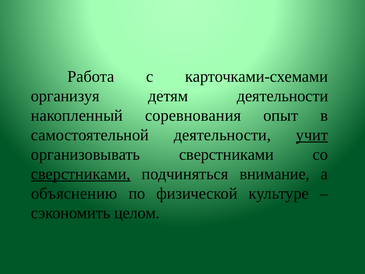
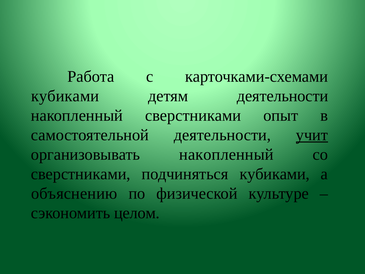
организуя: организуя -> кубиками (65, 96)
накопленный соревнования: соревнования -> сверстниками (193, 116)
организовывать сверстниками: сверстниками -> накопленный (226, 154)
сверстниками underline: present -> none (81, 174)
подчиняться внимание: внимание -> кубиками (275, 174)
